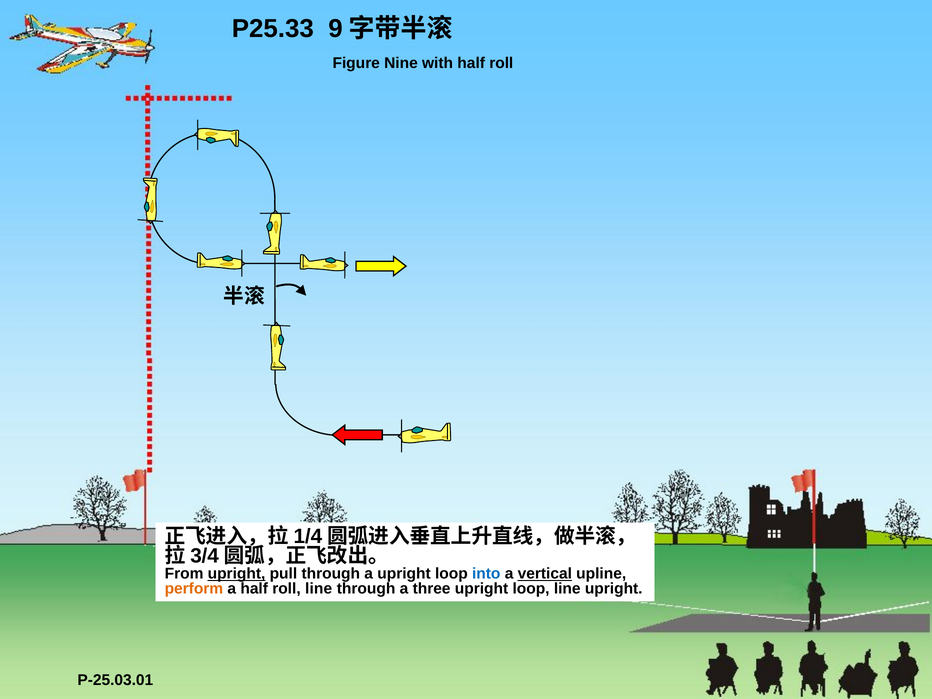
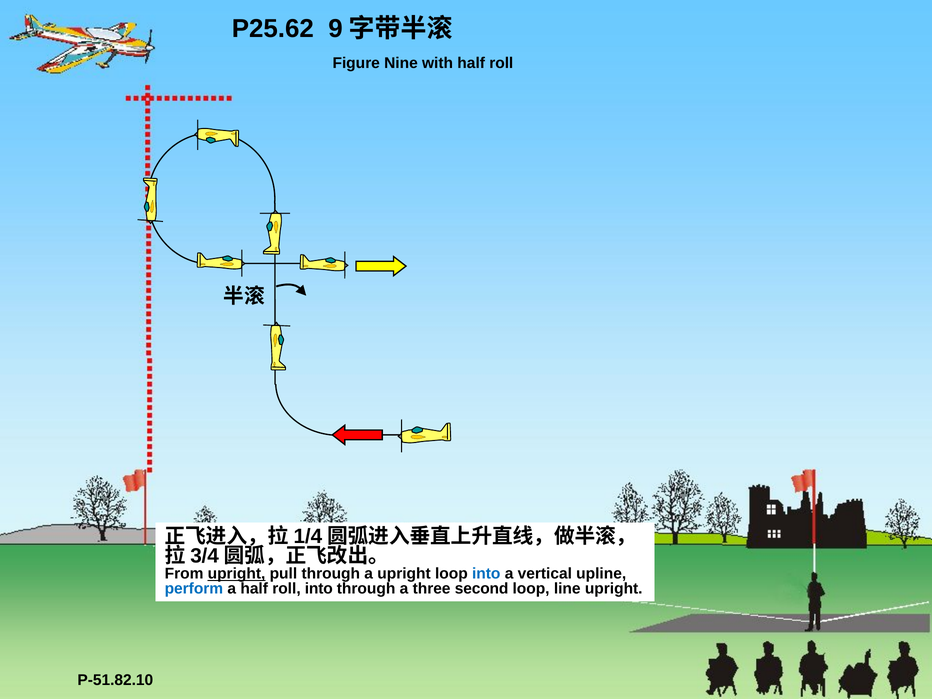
P25.33: P25.33 -> P25.62 (273, 29)
vertical underline: present -> none (545, 574)
perform colour: orange -> blue (194, 589)
roll line: line -> into (319, 589)
three upright: upright -> second (482, 589)
P-25.03.01: P-25.03.01 -> P-51.82.10 (115, 680)
